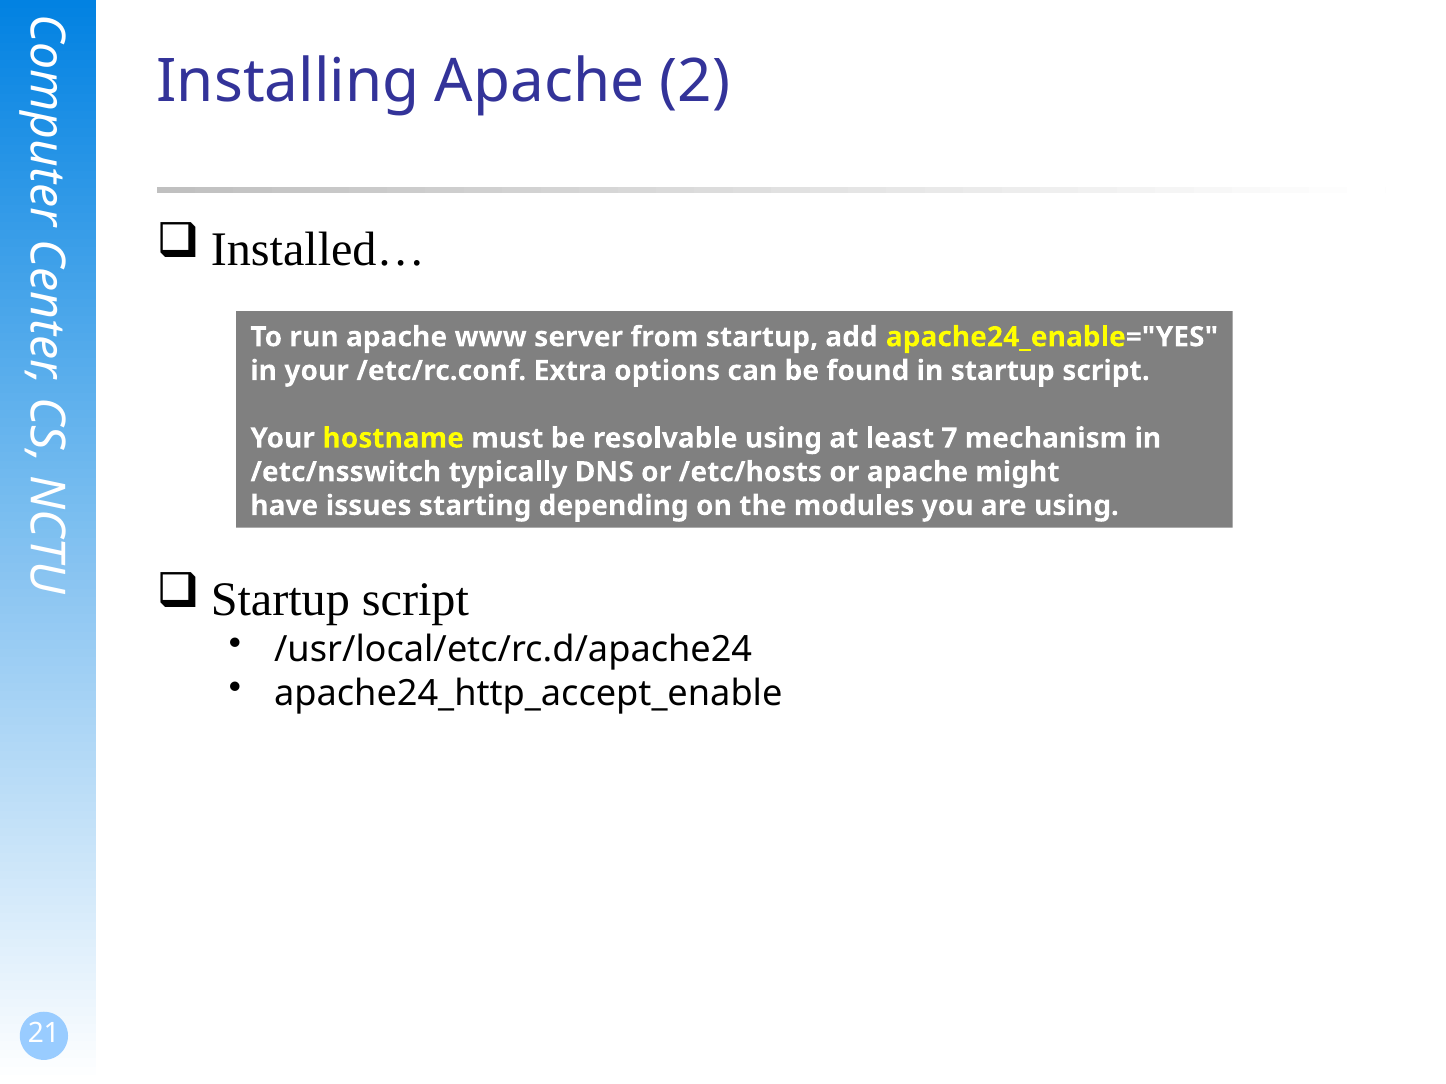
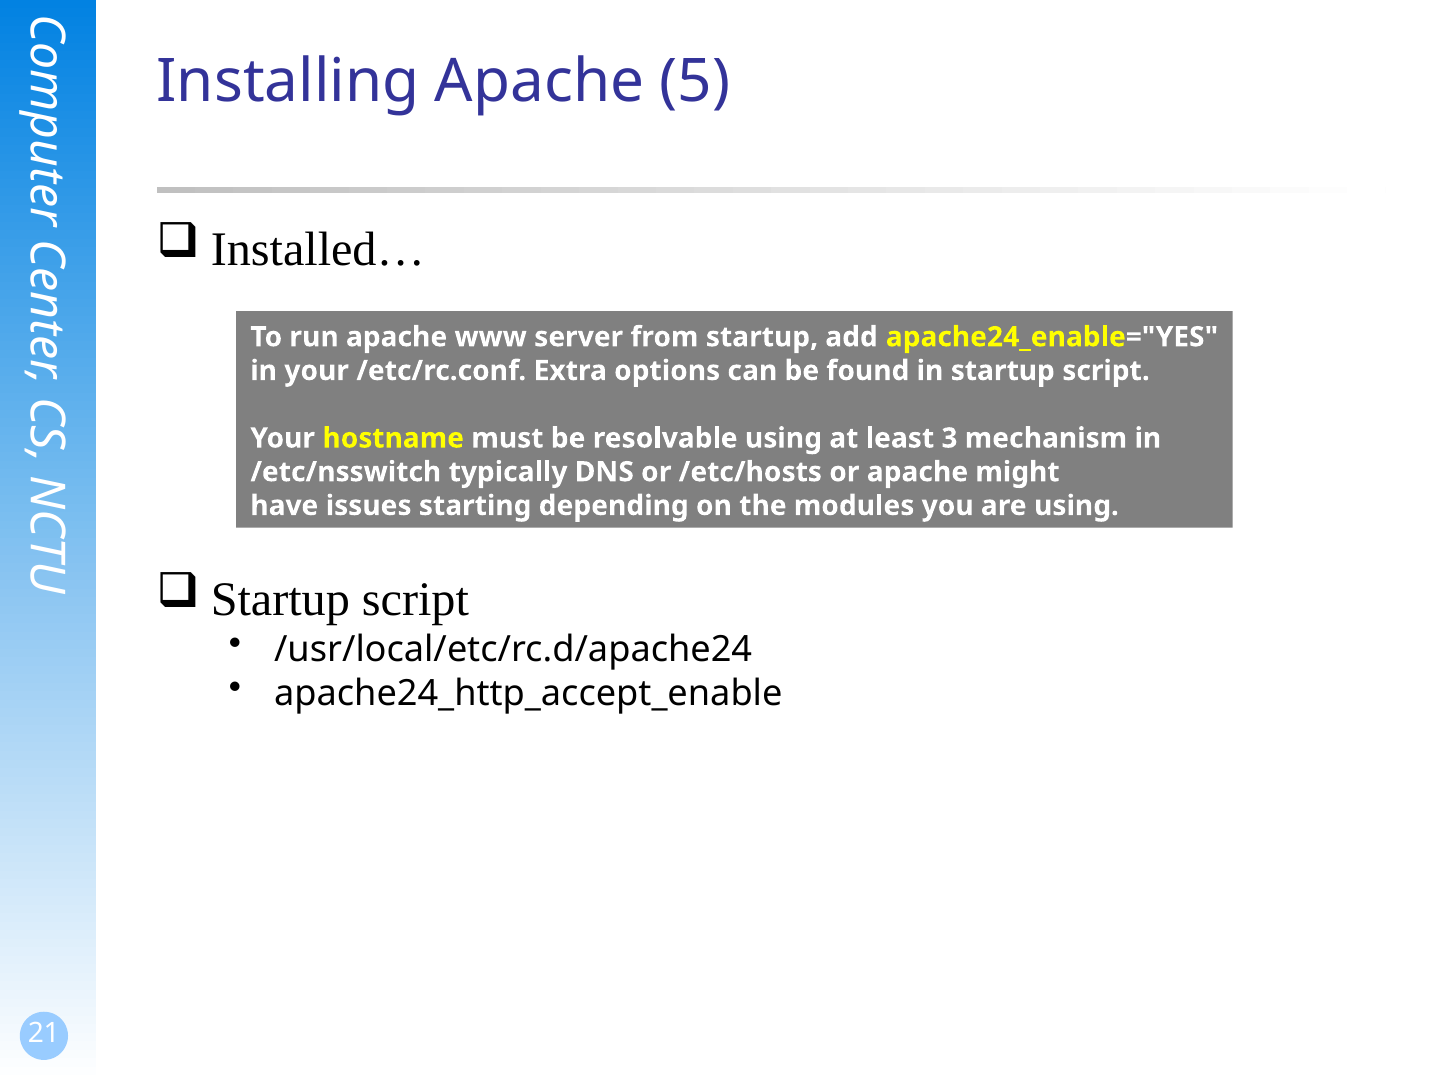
2: 2 -> 5 (695, 82)
7: 7 -> 3 (949, 438)
